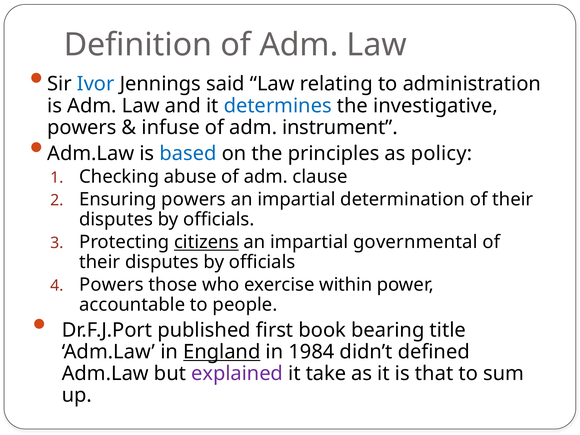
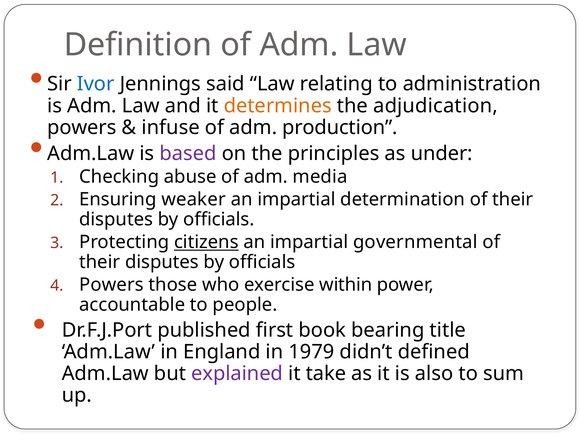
determines colour: blue -> orange (278, 106)
investigative: investigative -> adjudication (436, 106)
instrument: instrument -> production (340, 127)
based colour: blue -> purple (188, 153)
policy: policy -> under (442, 153)
clause: clause -> media (320, 177)
Ensuring powers: powers -> weaker (194, 199)
England underline: present -> none (222, 352)
1984: 1984 -> 1979 (311, 352)
that: that -> also (434, 374)
